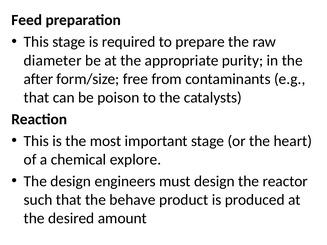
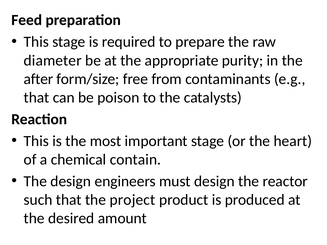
explore: explore -> contain (135, 160)
behave: behave -> project (132, 200)
